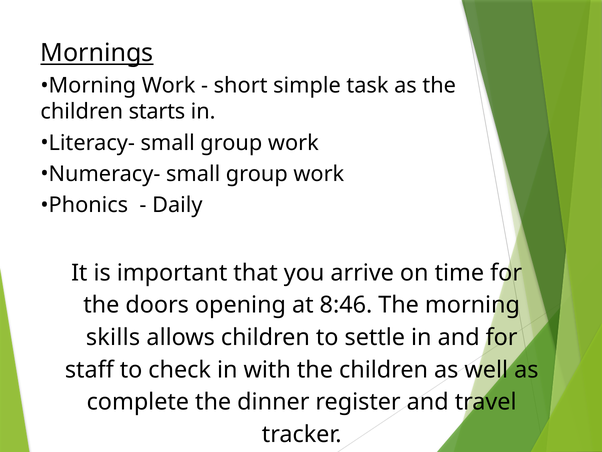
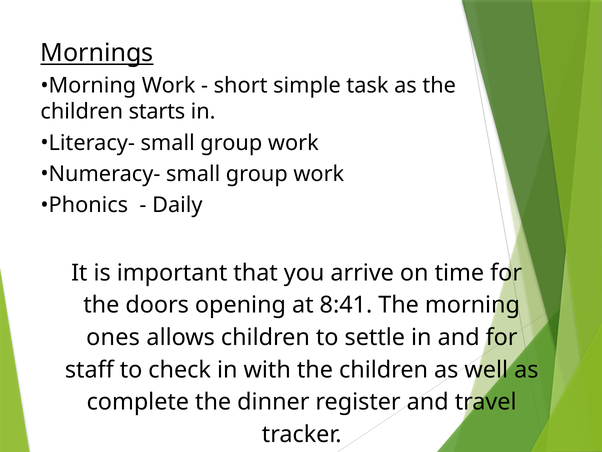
8:46: 8:46 -> 8:41 (346, 305)
skills: skills -> ones (113, 337)
